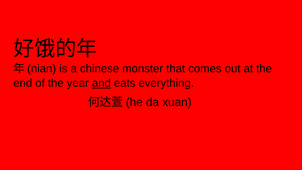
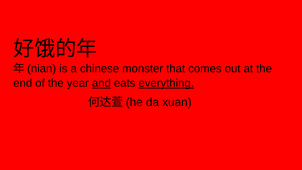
everything underline: none -> present (166, 83)
